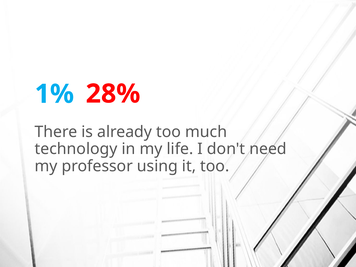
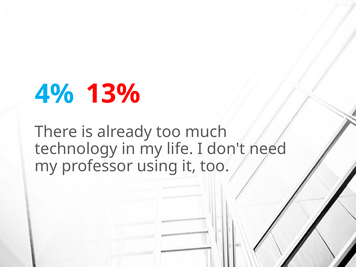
28%: 28% -> 13% (113, 94)
1%: 1% -> 4% (54, 94)
